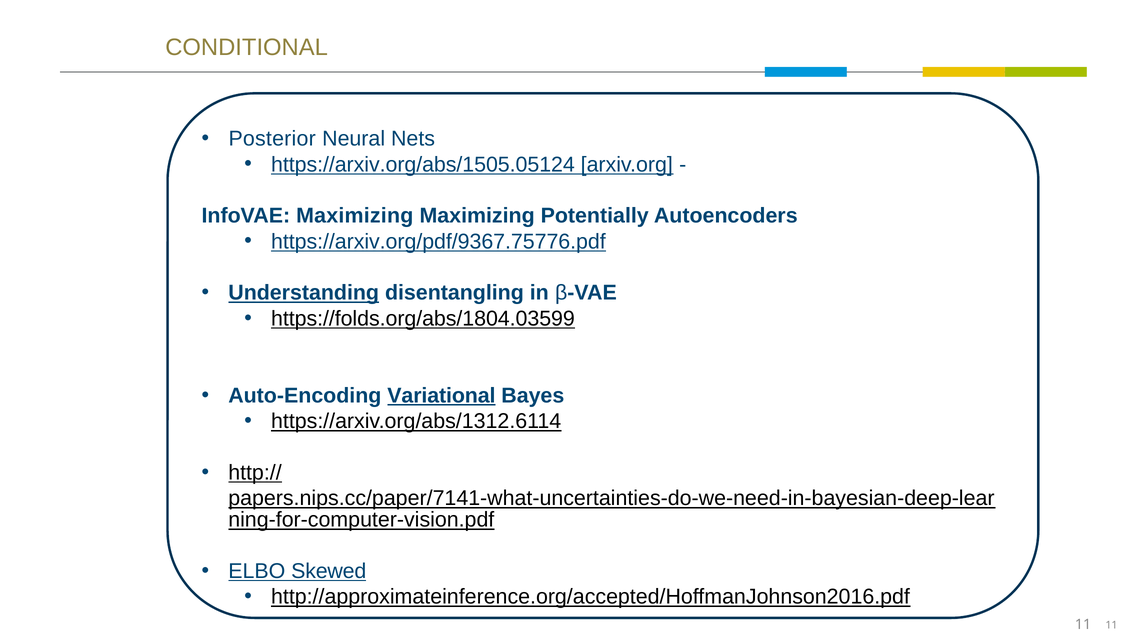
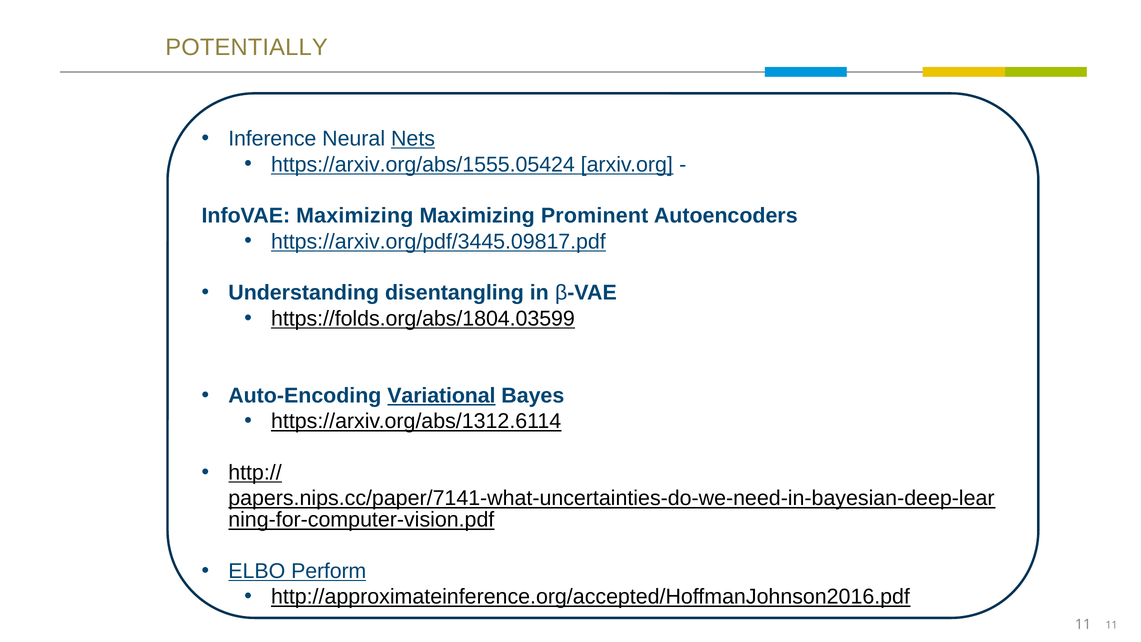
CONDITIONAL: CONDITIONAL -> POTENTIALLY (247, 47)
Posterior: Posterior -> Inference (272, 139)
Nets underline: none -> present (413, 139)
https://arxiv.org/abs/1505.05124: https://arxiv.org/abs/1505.05124 -> https://arxiv.org/abs/1555.05424 (423, 164)
Potentially: Potentially -> Prominent (595, 216)
https://arxiv.org/pdf/9367.75776.pdf: https://arxiv.org/pdf/9367.75776.pdf -> https://arxiv.org/pdf/3445.09817.pdf (438, 241)
Understanding underline: present -> none (304, 293)
Skewed: Skewed -> Perform (329, 571)
